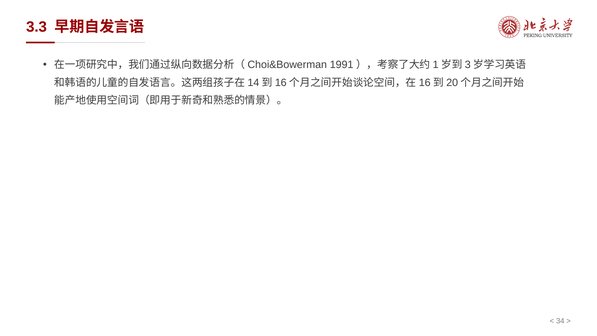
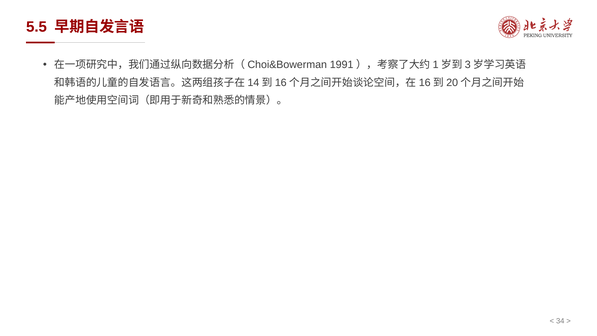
3.3: 3.3 -> 5.5 (37, 27)
